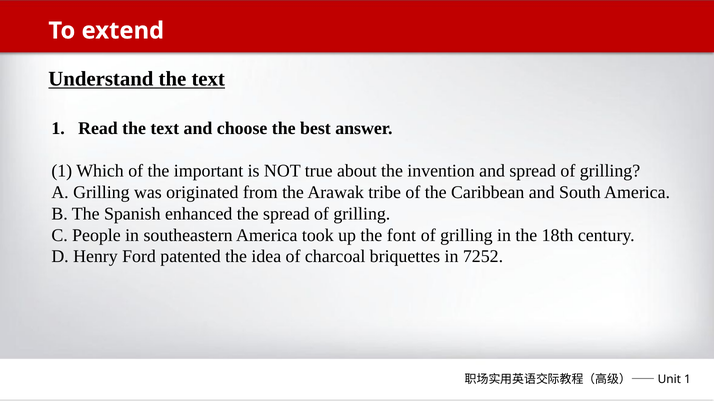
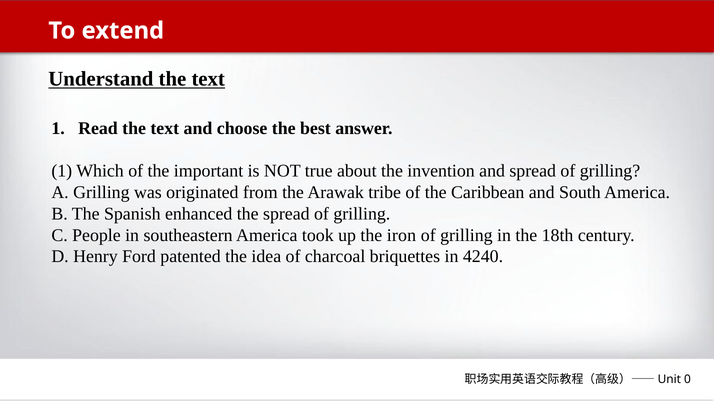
font: font -> iron (401, 235)
7252: 7252 -> 4240 (483, 257)
1: 1 -> 0 (687, 380)
